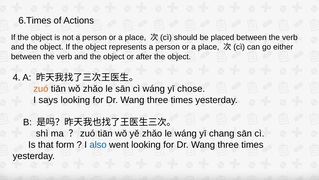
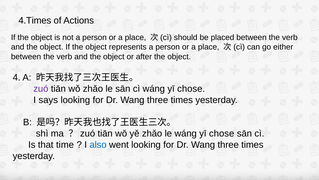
6.Times: 6.Times -> 4.Times (35, 20)
zuó colour: orange -> purple (41, 88)
le wáng yī chang: chang -> chose (222, 133)
form: form -> time (65, 144)
